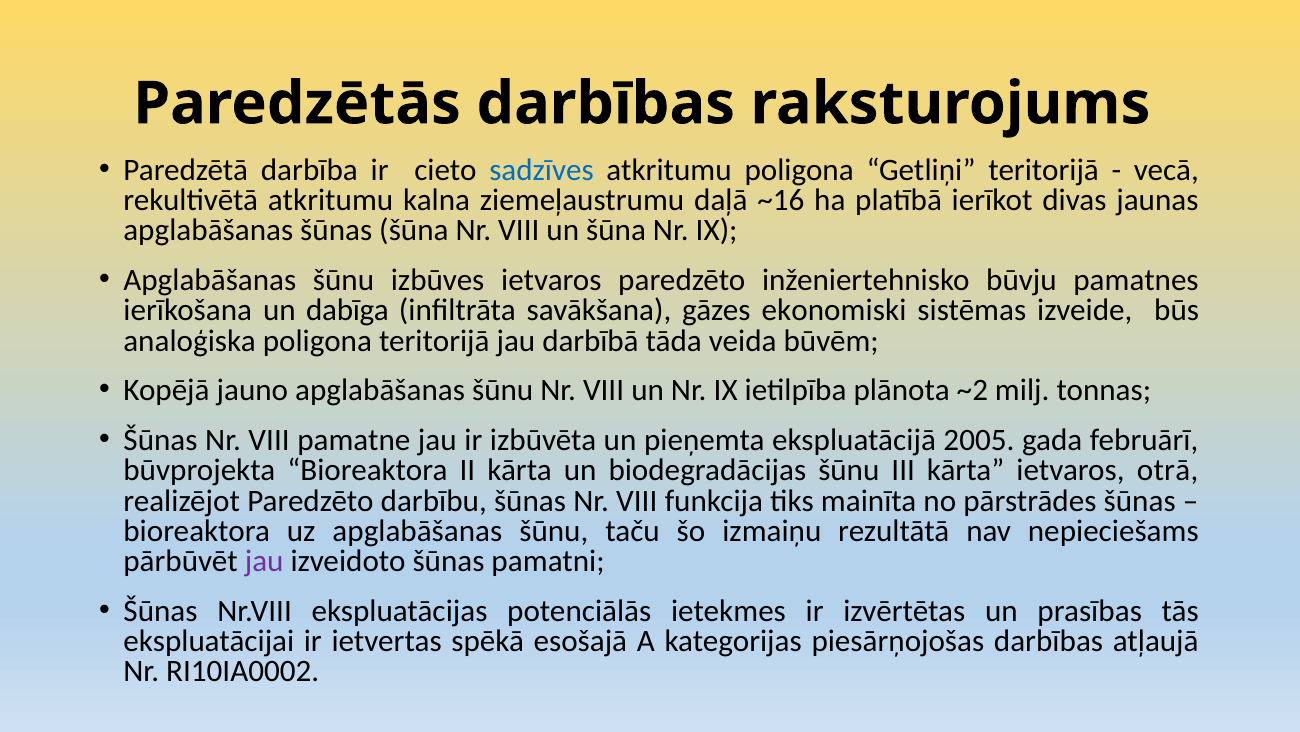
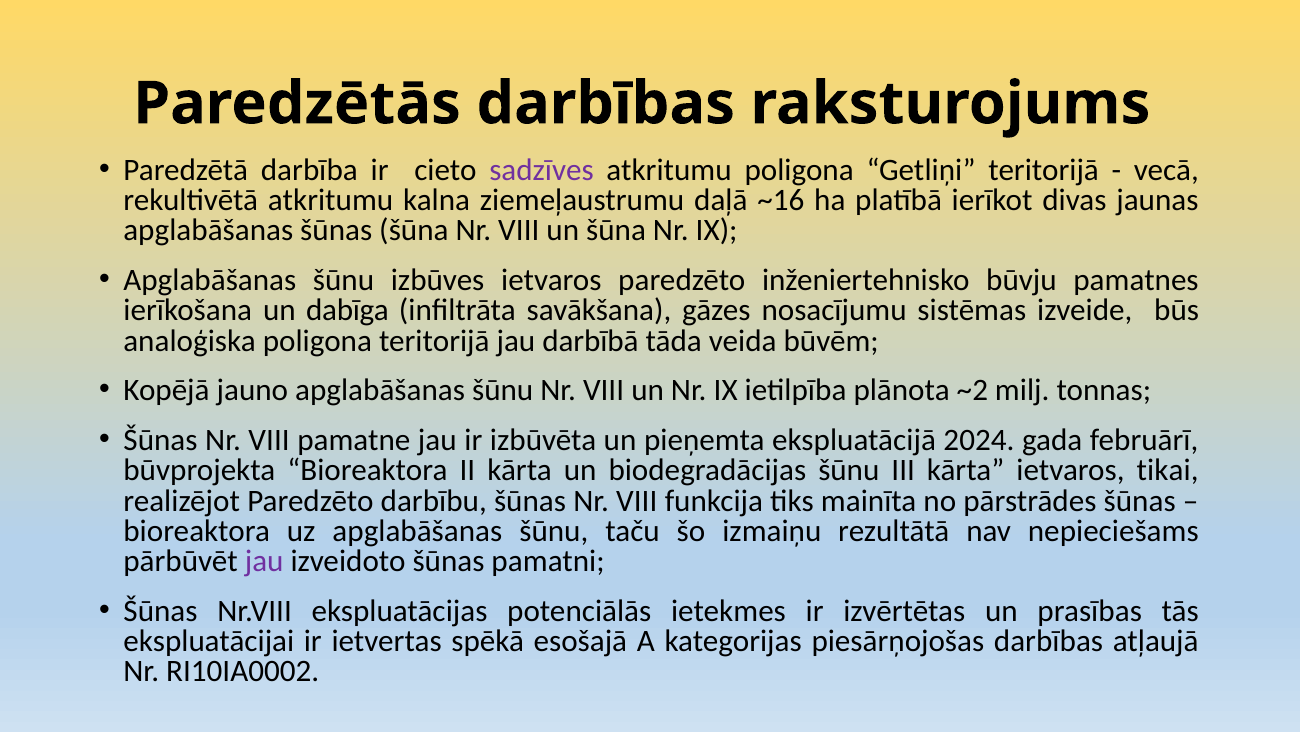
sadzīves colour: blue -> purple (541, 170)
ekonomiski: ekonomiski -> nosacījumu (834, 310)
2005: 2005 -> 2024 (979, 440)
otrā: otrā -> tikai (1168, 470)
